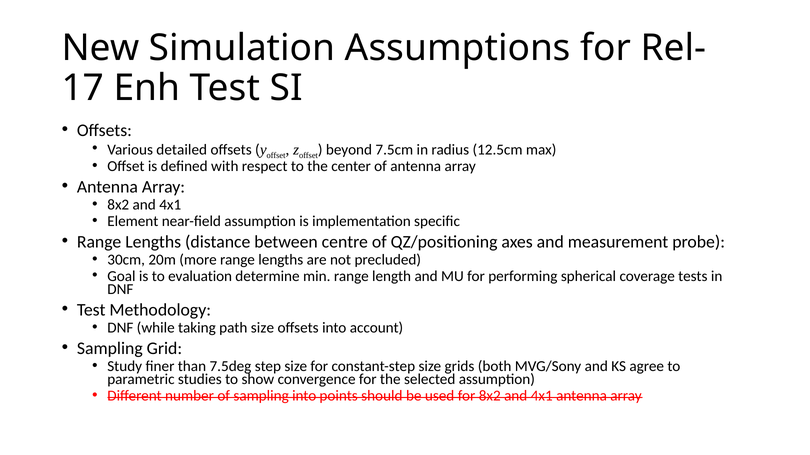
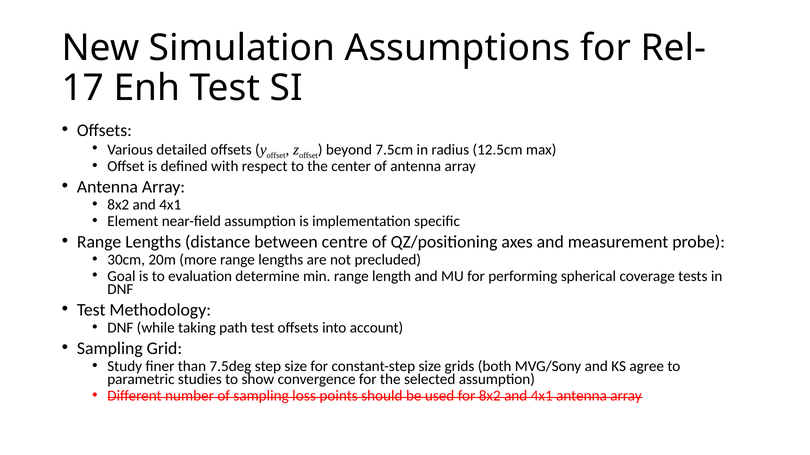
path size: size -> test (263, 328)
sampling into: into -> loss (304, 396)
